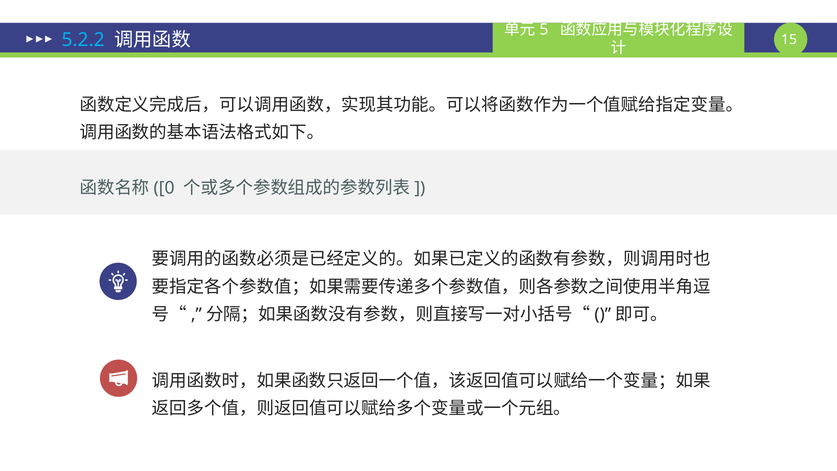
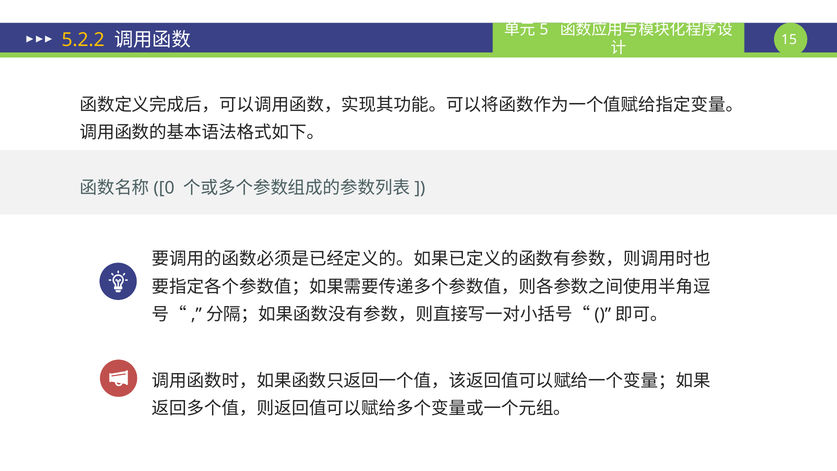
5.2.2 colour: light blue -> yellow (83, 40)
